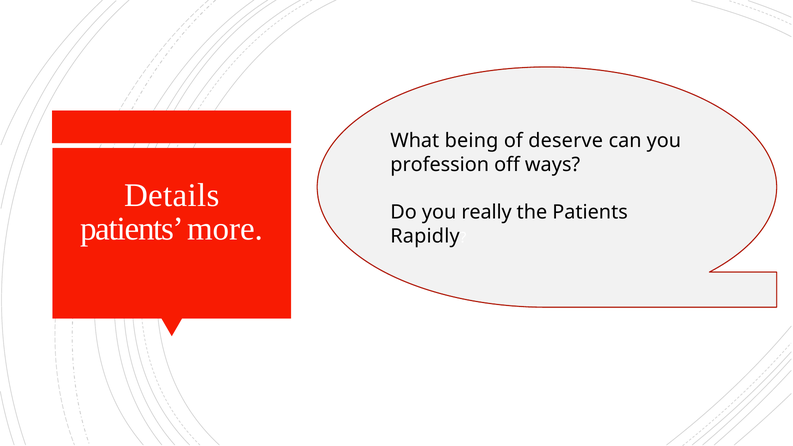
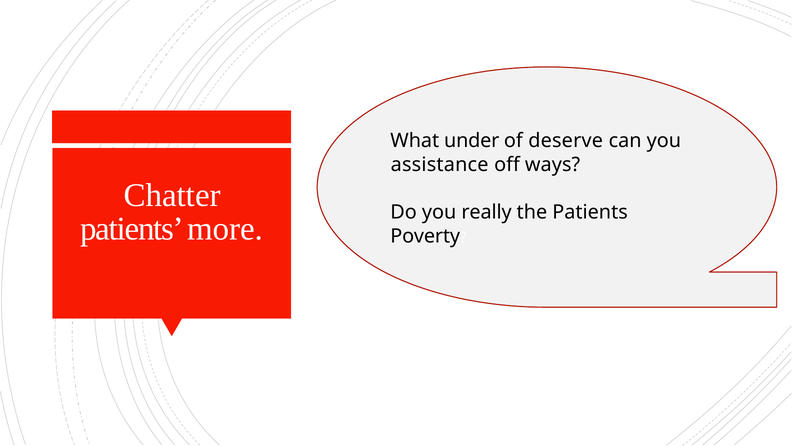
being: being -> under (472, 141)
profession: profession -> assistance (440, 165)
Details: Details -> Chatter (172, 195)
Rapidly: Rapidly -> Poverty (425, 236)
